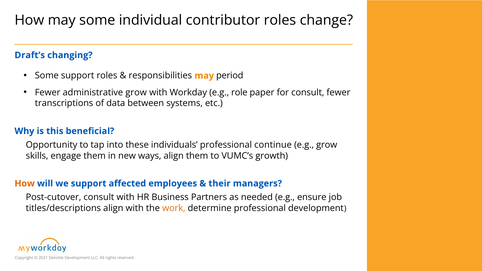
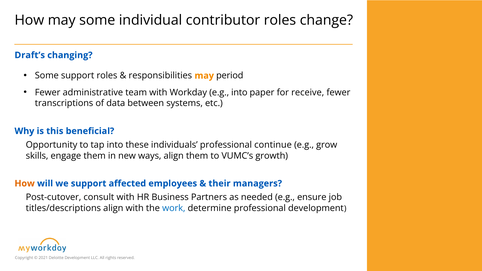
administrative grow: grow -> team (136, 93)
e.g role: role -> into (239, 93)
for consult: consult -> receive (308, 93)
work colour: orange -> blue (174, 208)
